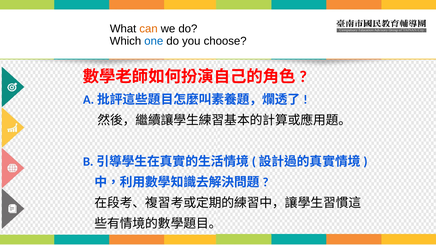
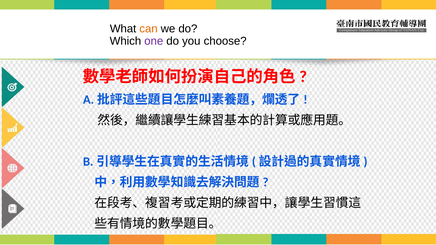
one colour: blue -> purple (154, 41)
